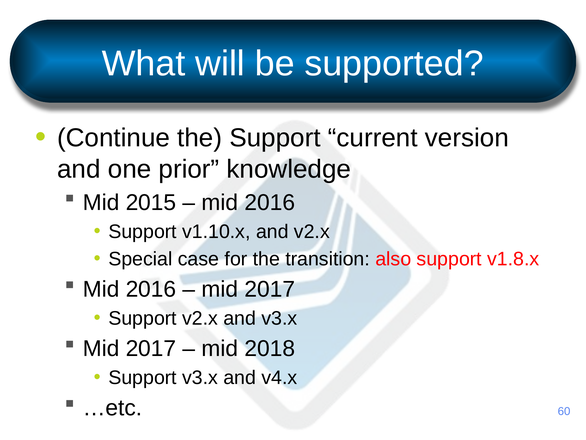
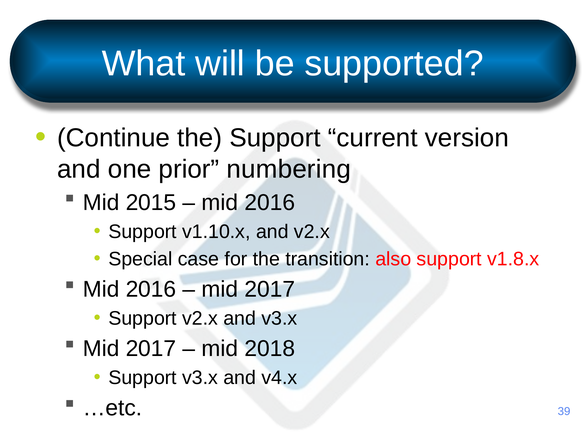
knowledge: knowledge -> numbering (289, 169)
60: 60 -> 39 (564, 411)
